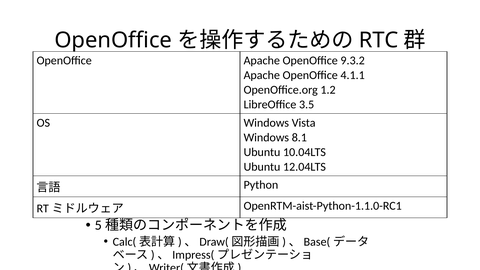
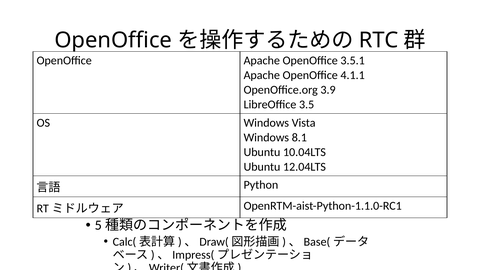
9.3.2: 9.3.2 -> 3.5.1 (353, 61)
1.2: 1.2 -> 3.9 (328, 90)
